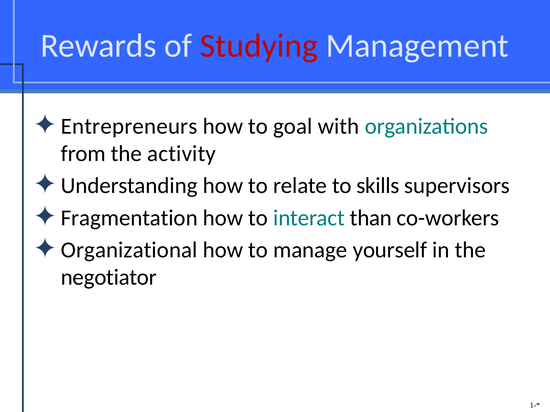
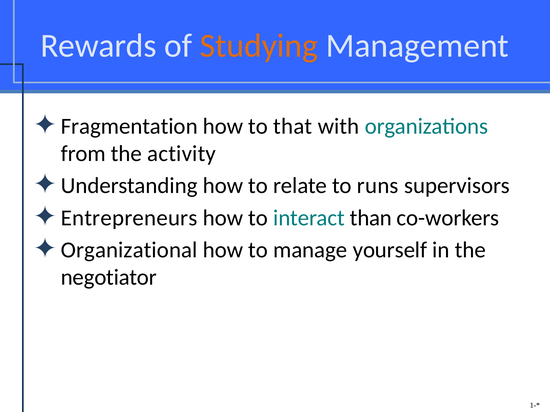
Studying colour: red -> orange (259, 46)
Entrepreneurs: Entrepreneurs -> Fragmentation (129, 126)
goal: goal -> that (293, 126)
skills: skills -> runs (378, 186)
Fragmentation: Fragmentation -> Entrepreneurs (129, 218)
